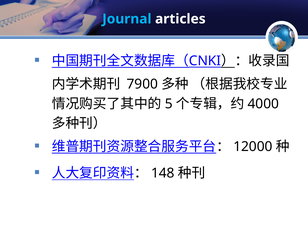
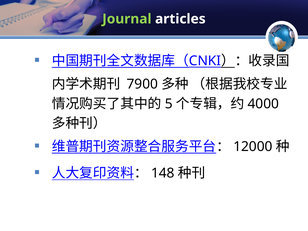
Journal colour: light blue -> light green (127, 19)
